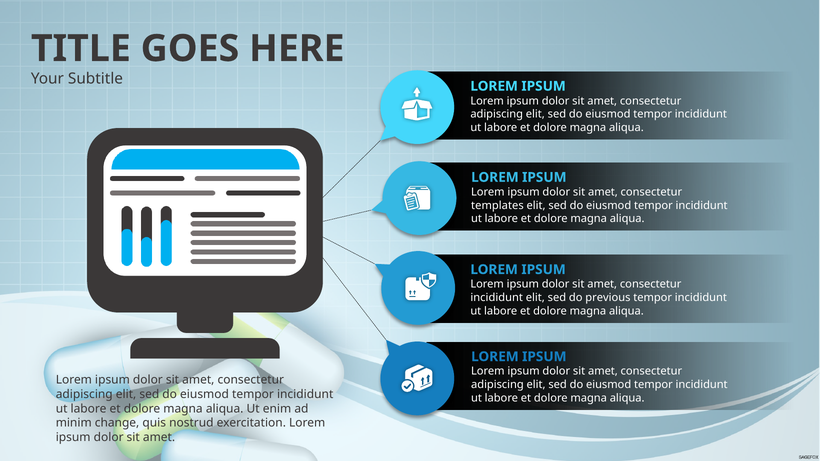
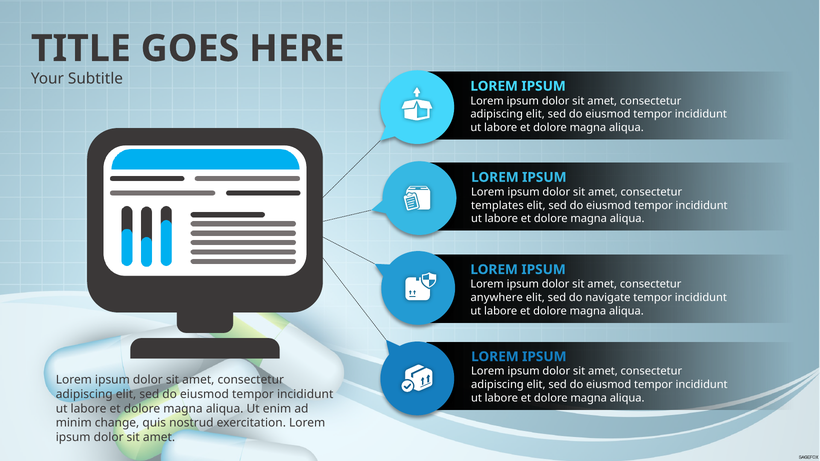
incididunt: incididunt -> anywhere (497, 298)
previous: previous -> navigate (608, 298)
